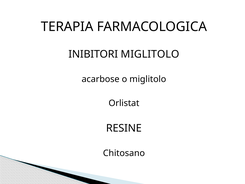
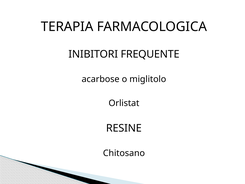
INIBITORI MIGLITOLO: MIGLITOLO -> FREQUENTE (150, 54)
